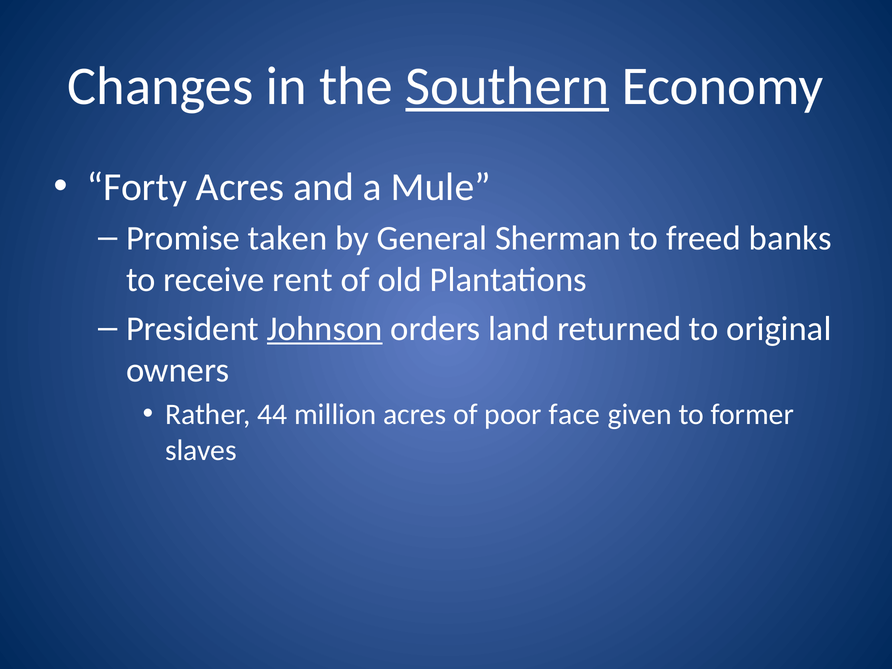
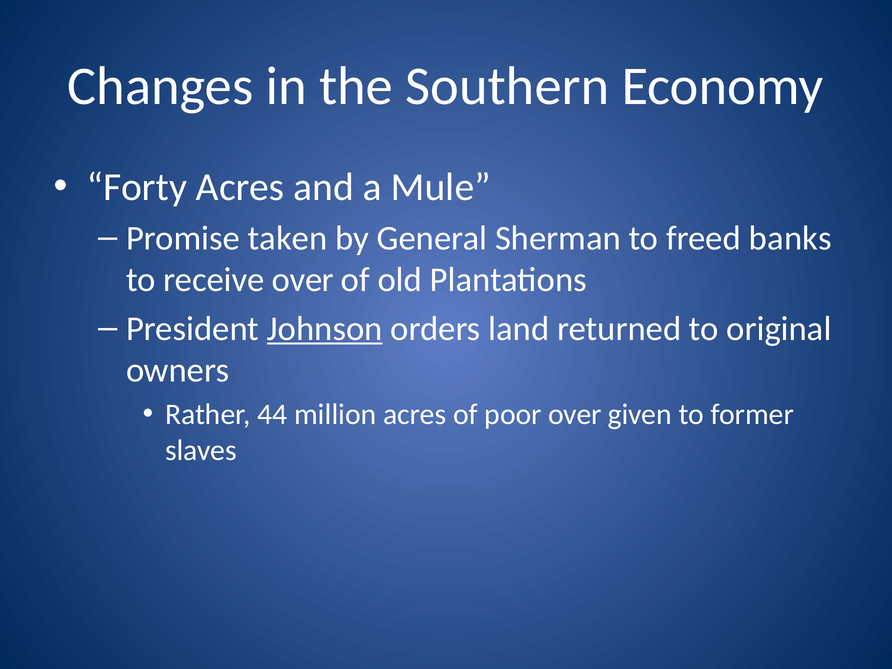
Southern underline: present -> none (507, 86)
receive rent: rent -> over (303, 280)
poor face: face -> over (575, 415)
